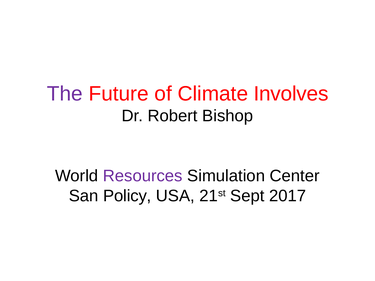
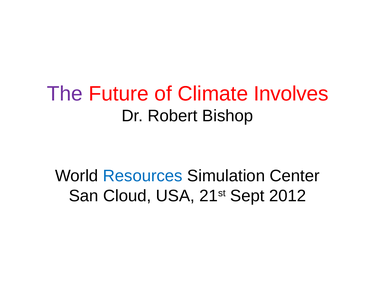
Resources colour: purple -> blue (143, 176)
Policy: Policy -> Cloud (127, 196)
2017: 2017 -> 2012 (288, 196)
